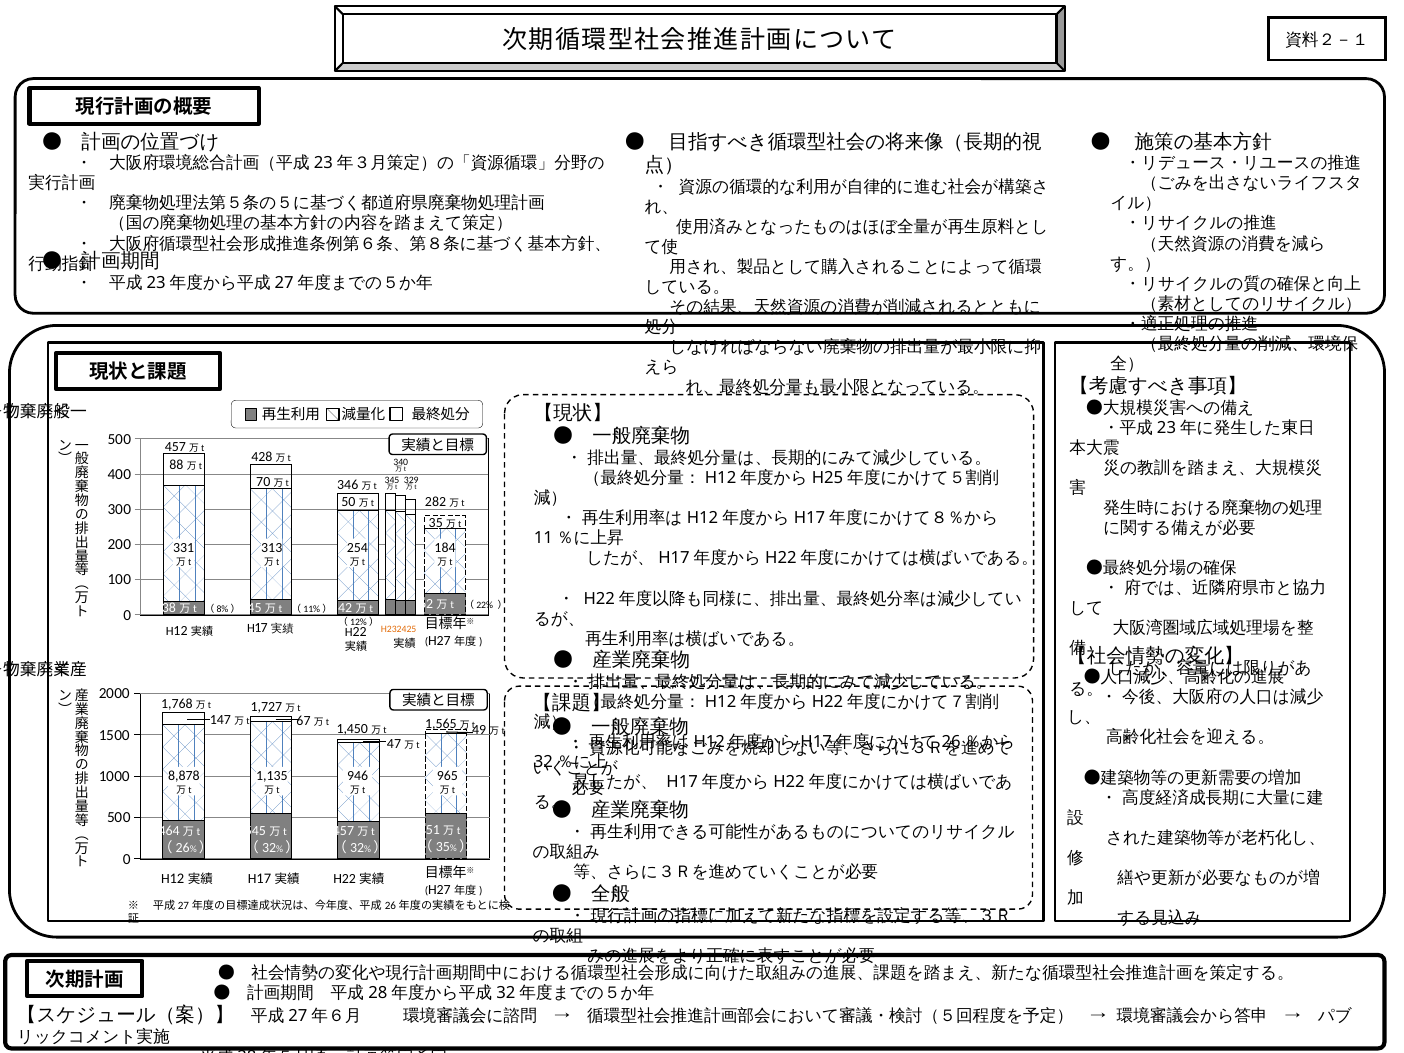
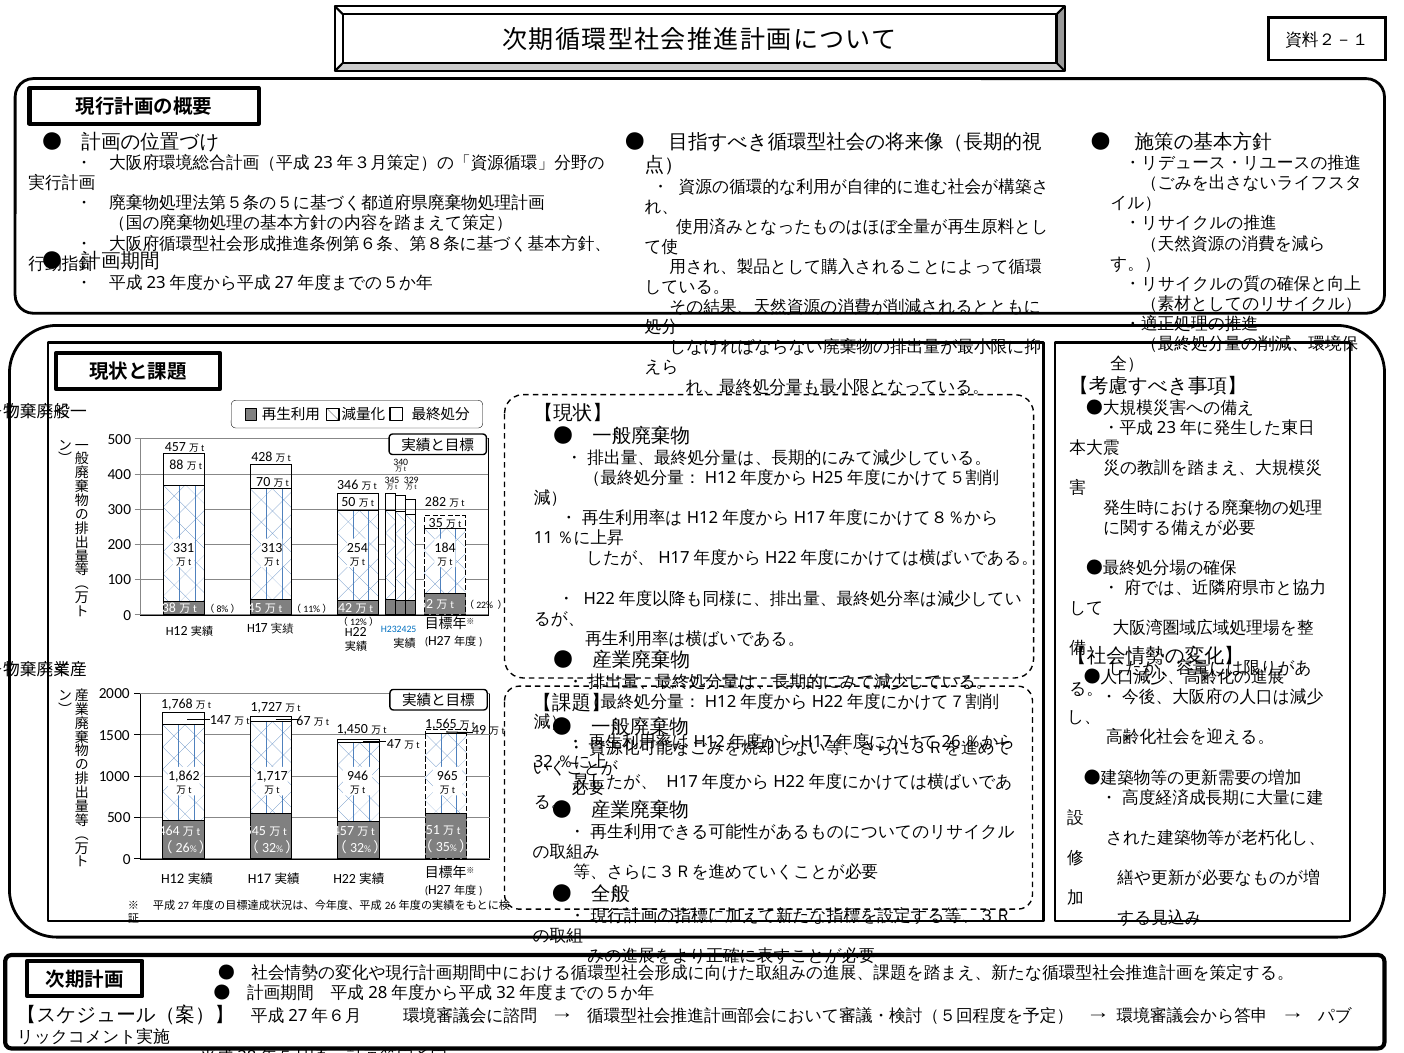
H232425 colour: orange -> blue (399, 629)
8,878: 8,878 -> 1,862 (184, 776)
1,135: 1,135 -> 1,717 (272, 776)
